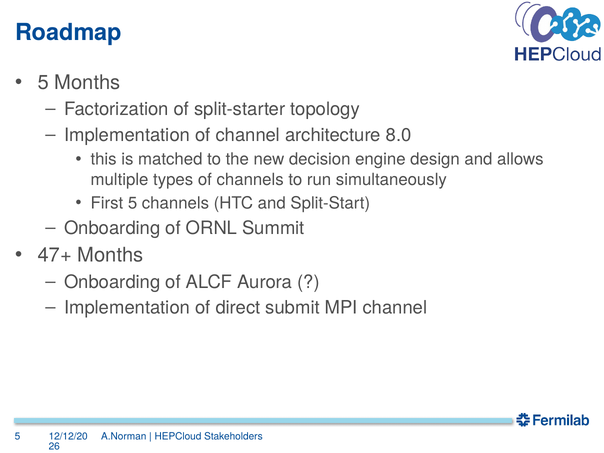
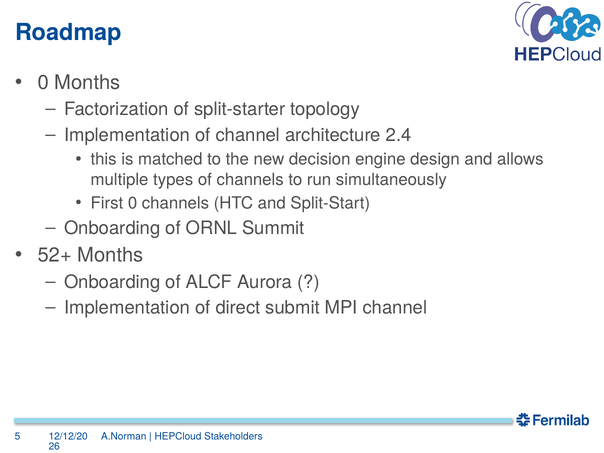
5: 5 -> 0 (43, 83)
8.0: 8.0 -> 2.4 (399, 135)
First 5: 5 -> 0 (133, 203)
47+: 47+ -> 52+ (55, 255)
